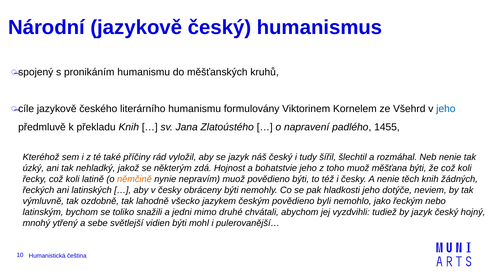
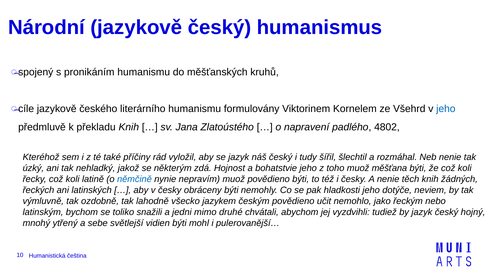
1455: 1455 -> 4802 (387, 127)
němčině colour: orange -> blue (134, 179)
byli: byli -> učit (324, 201)
